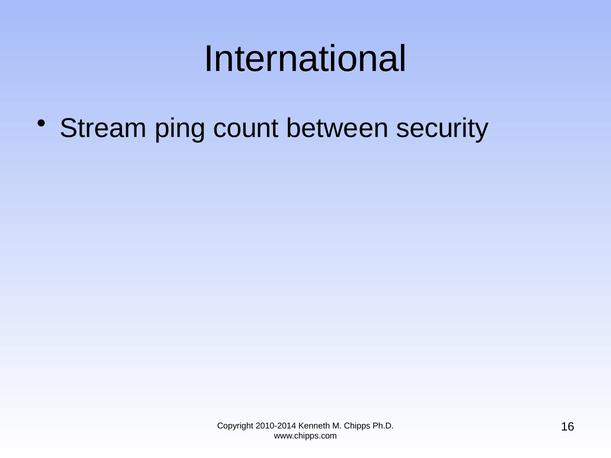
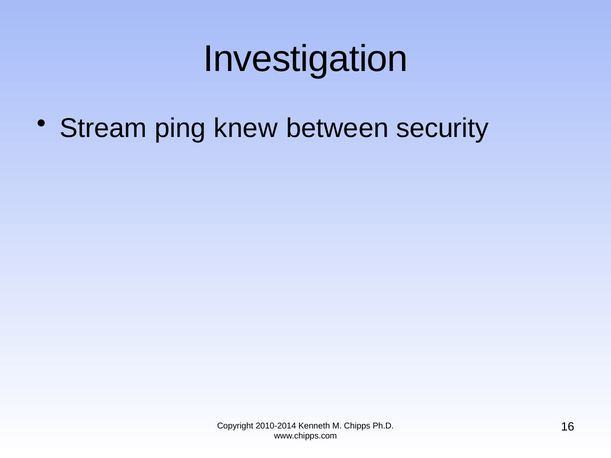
International: International -> Investigation (306, 59)
count: count -> knew (246, 128)
